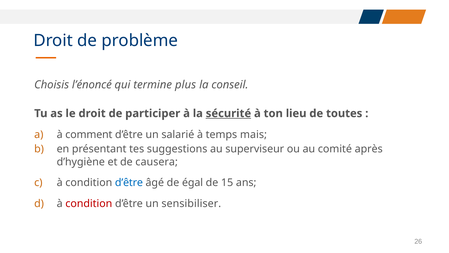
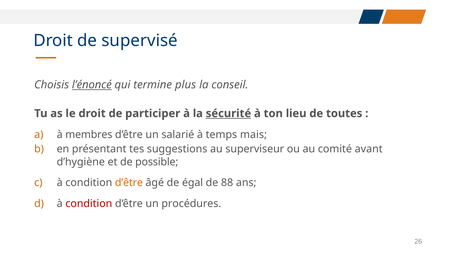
problème: problème -> supervisé (140, 41)
l’énoncé underline: none -> present (92, 85)
comment: comment -> membres (89, 134)
après: après -> avant (369, 149)
causera: causera -> possible (157, 162)
d’être colour: blue -> orange (129, 182)
15: 15 -> 88 (227, 182)
sensibiliser: sensibiliser -> procédures (191, 203)
